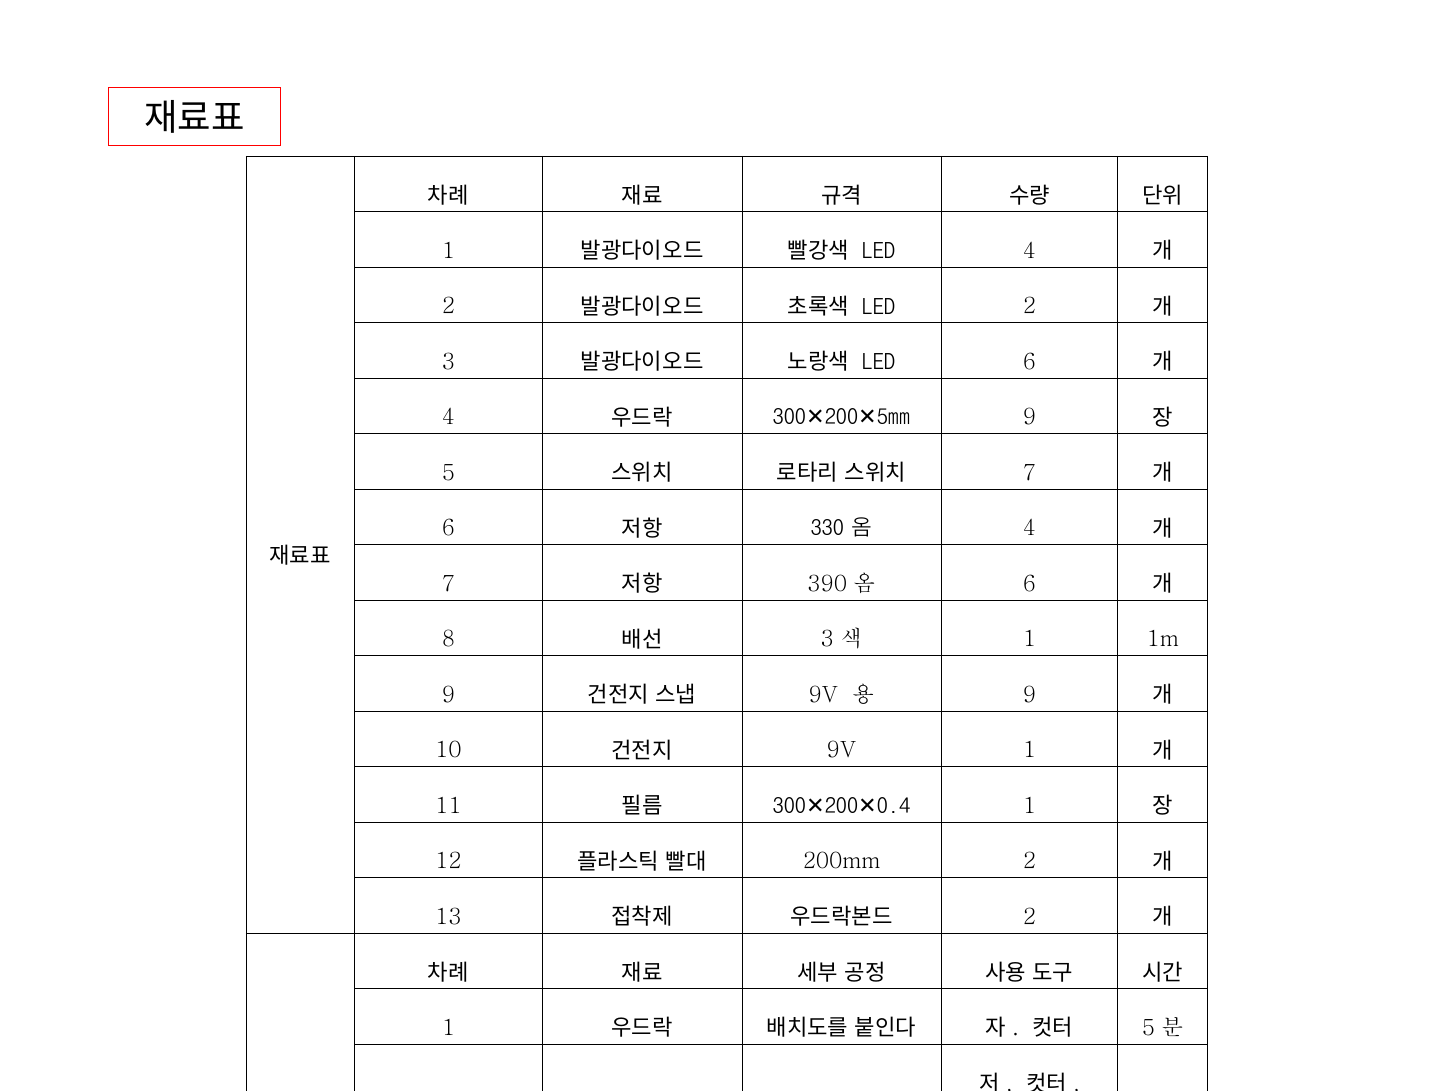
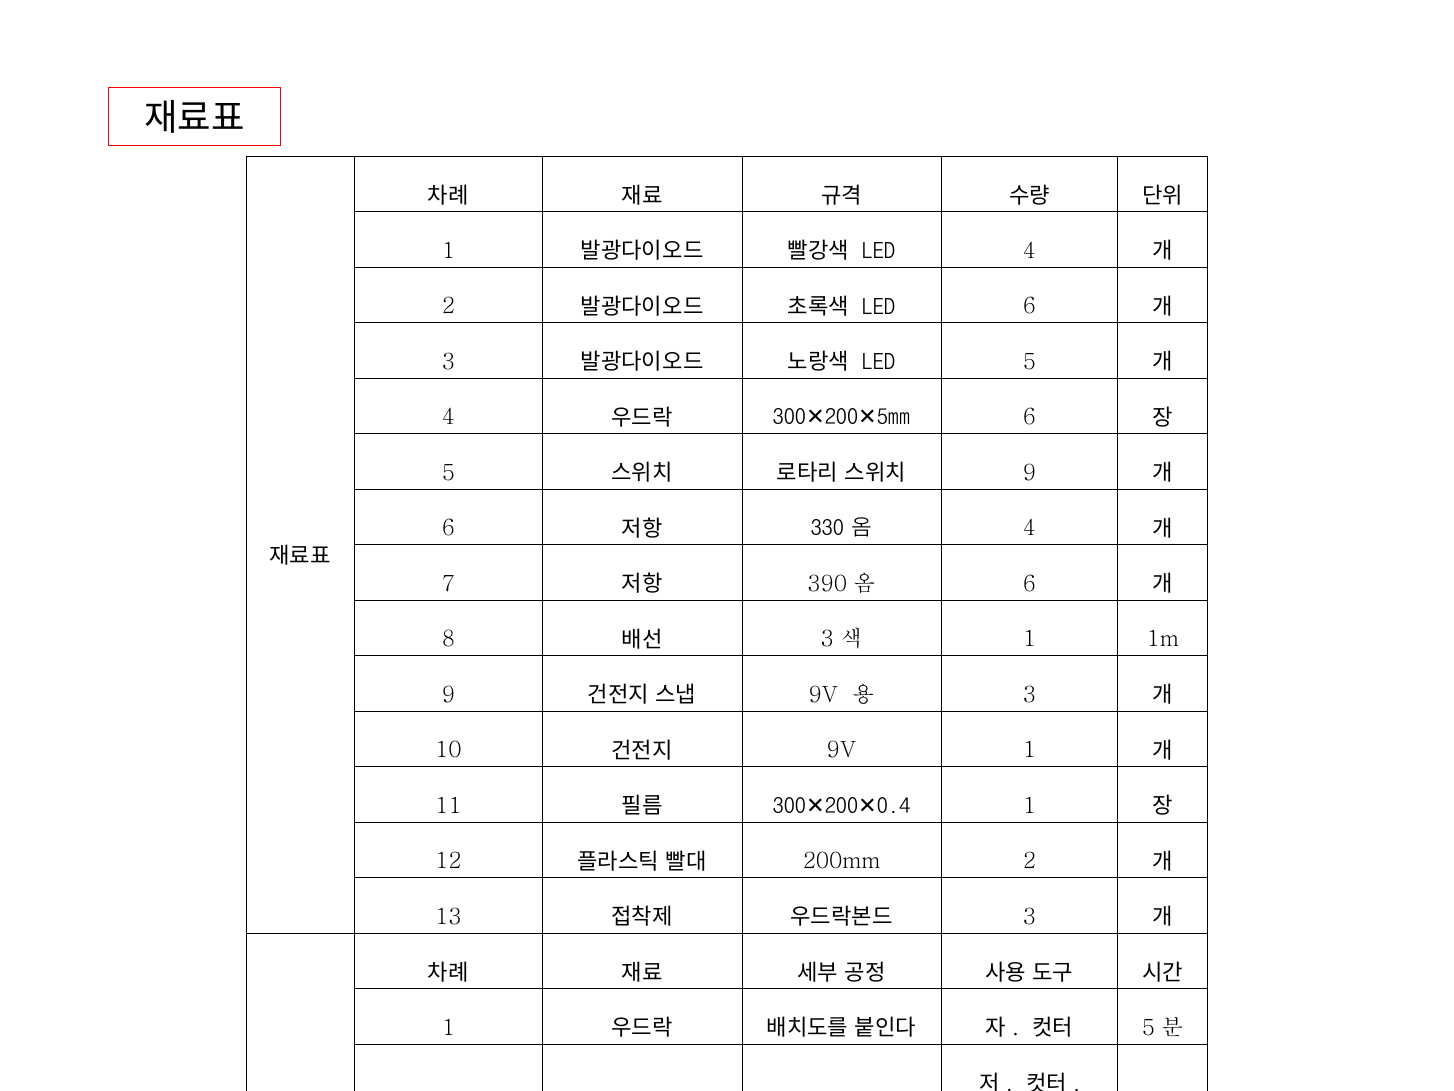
LED 2: 2 -> 6 (1030, 306)
LED 6: 6 -> 5 (1030, 362)
9: 9 -> 6 (1030, 417)
7: 7 -> 9 (1030, 473)
9: 9 -> 3 (1030, 694)
2: 2 -> 3 (1030, 916)
